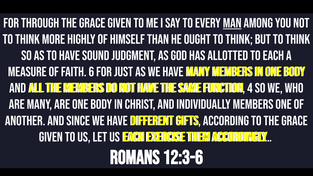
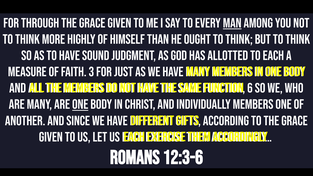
6: 6 -> 3 (91, 72)
4: 4 -> 6 (250, 88)
one underline: none -> present (80, 105)
